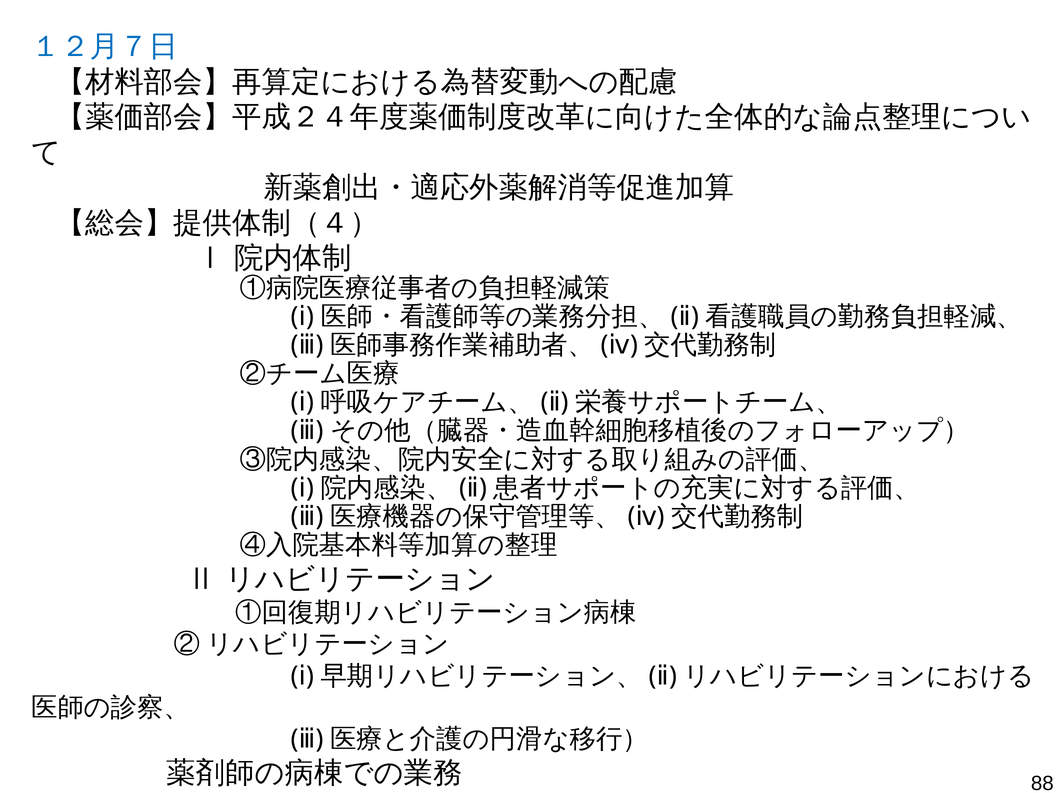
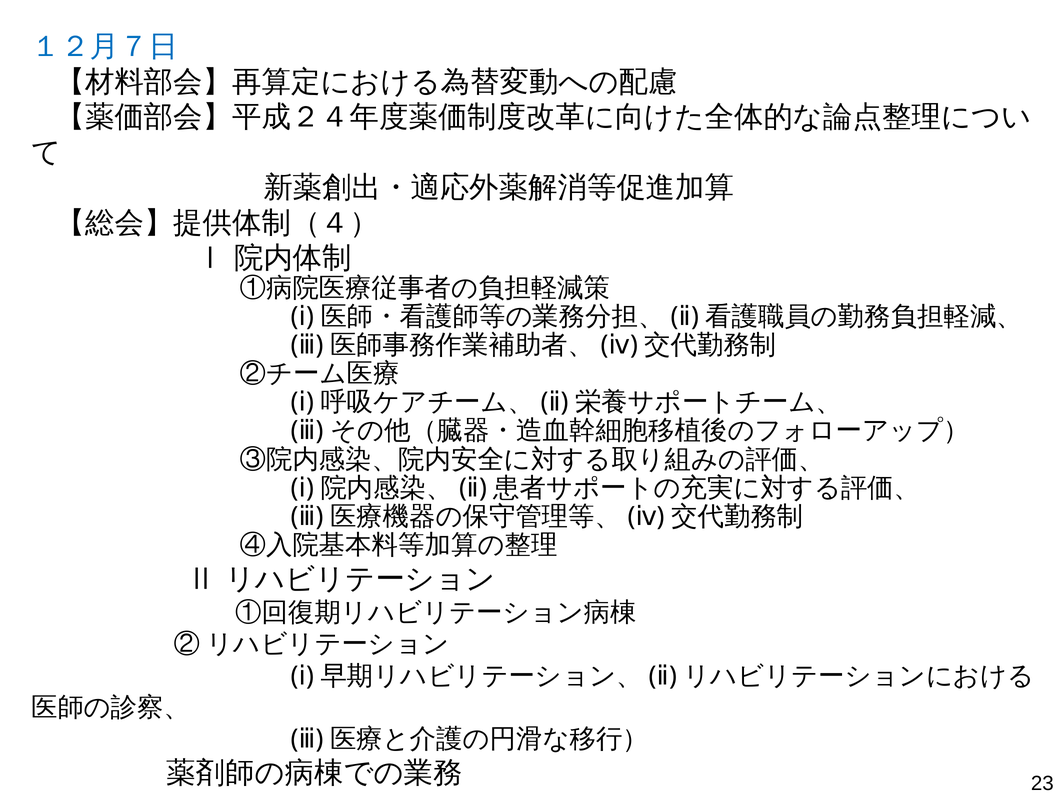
88: 88 -> 23 (1042, 783)
